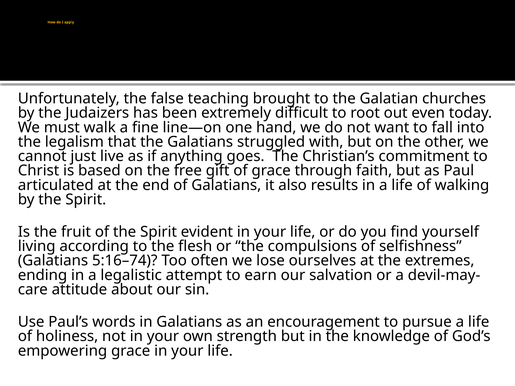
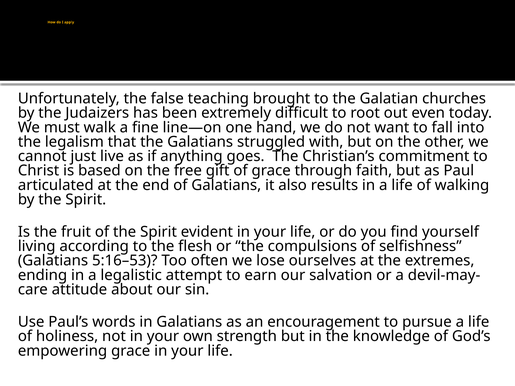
5:16–74: 5:16–74 -> 5:16–53 (125, 261)
